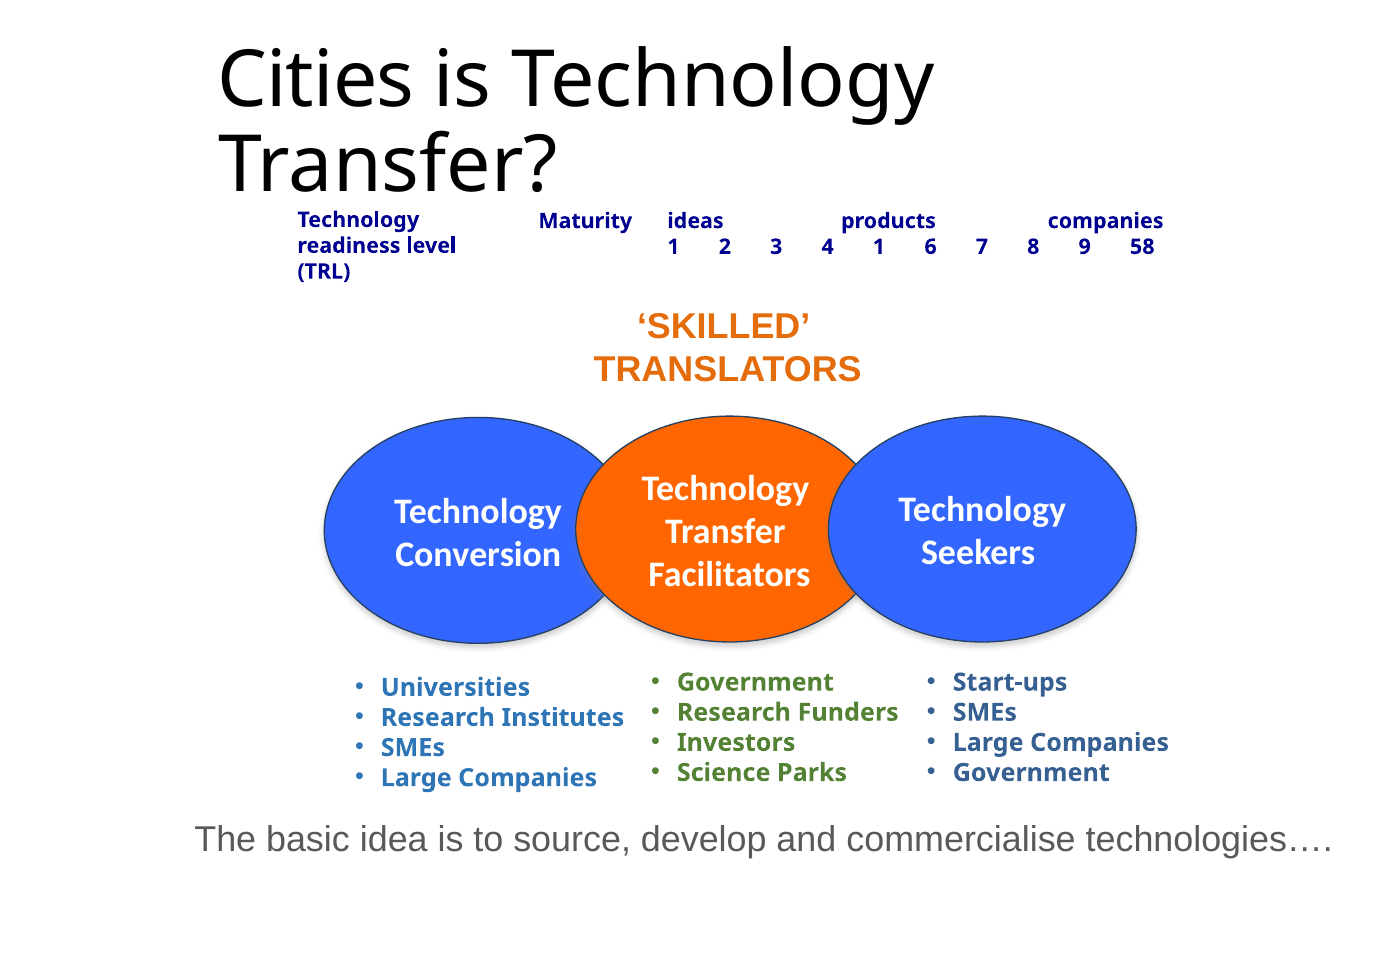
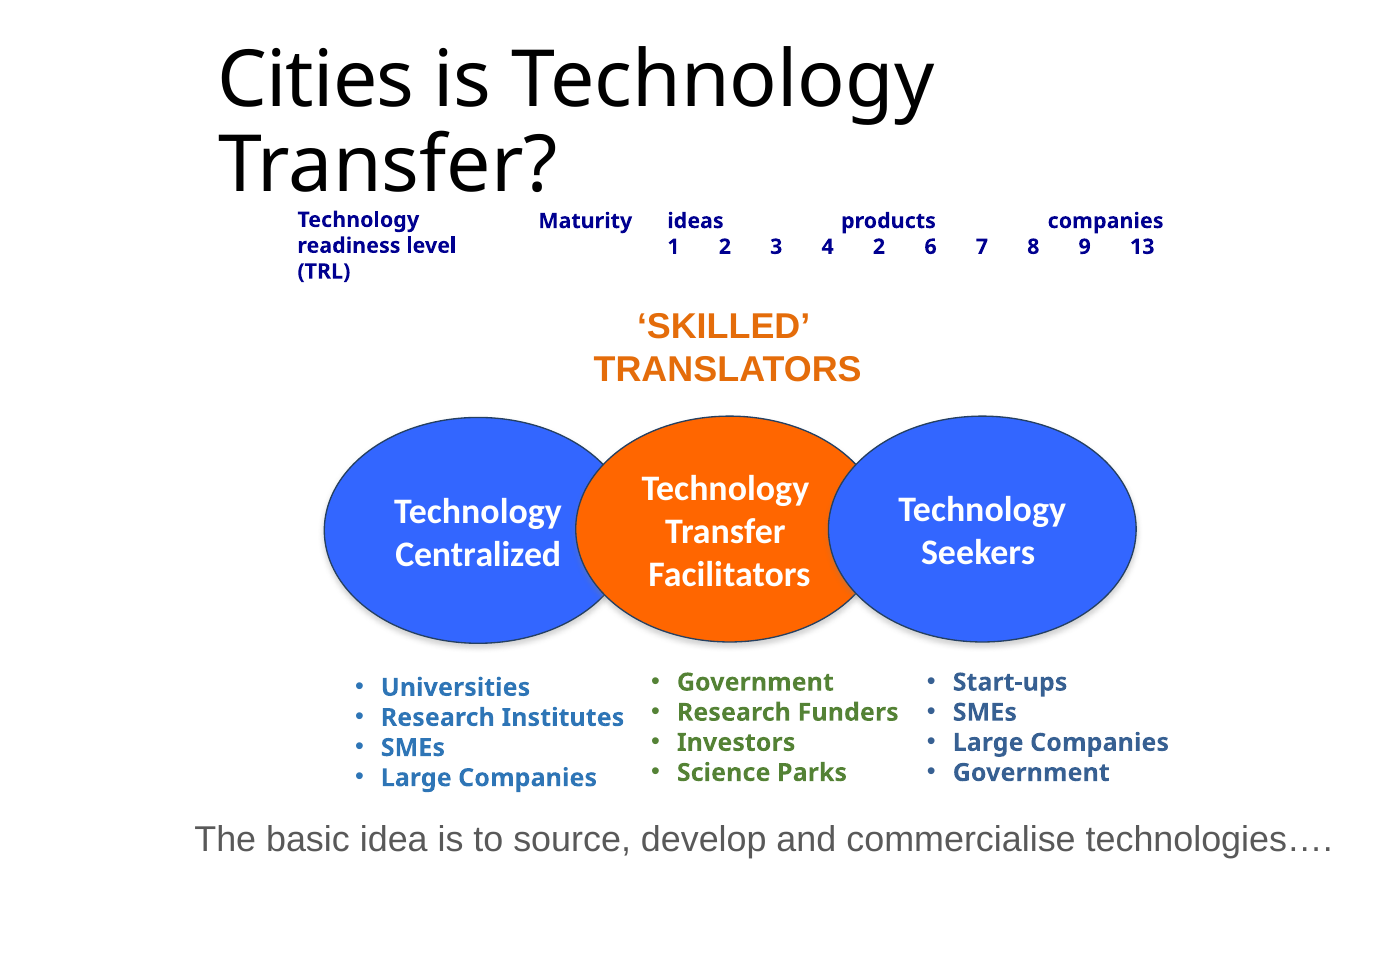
4 1: 1 -> 2 (879, 247)
58: 58 -> 13 (1142, 247)
Conversion: Conversion -> Centralized (478, 554)
